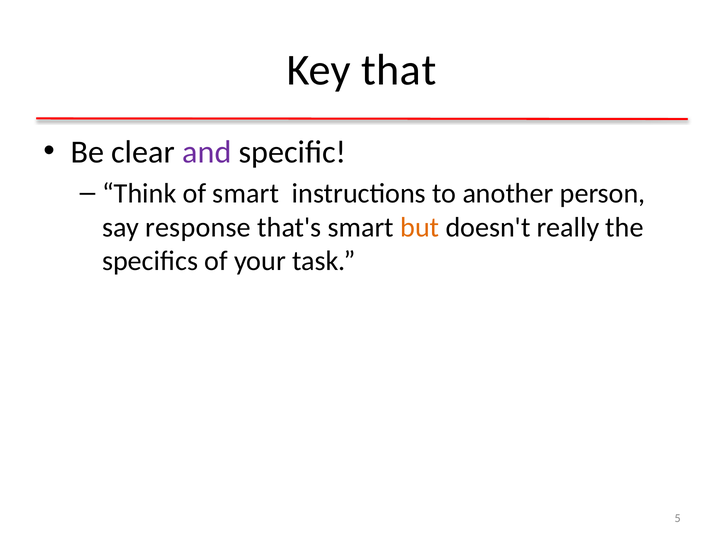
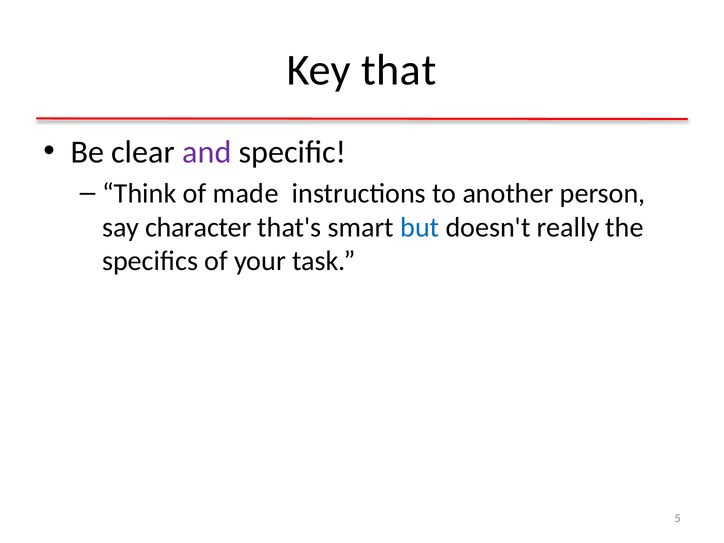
of smart: smart -> made (246, 193)
response: response -> character (198, 227)
but colour: orange -> blue (420, 227)
